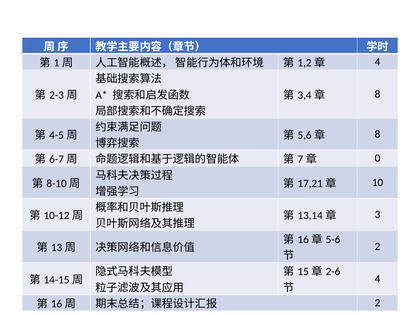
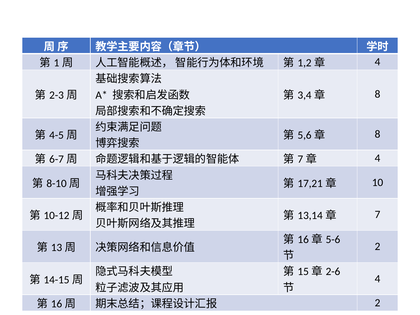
0: 0 -> 4 (378, 158)
3: 3 -> 7 (378, 214)
